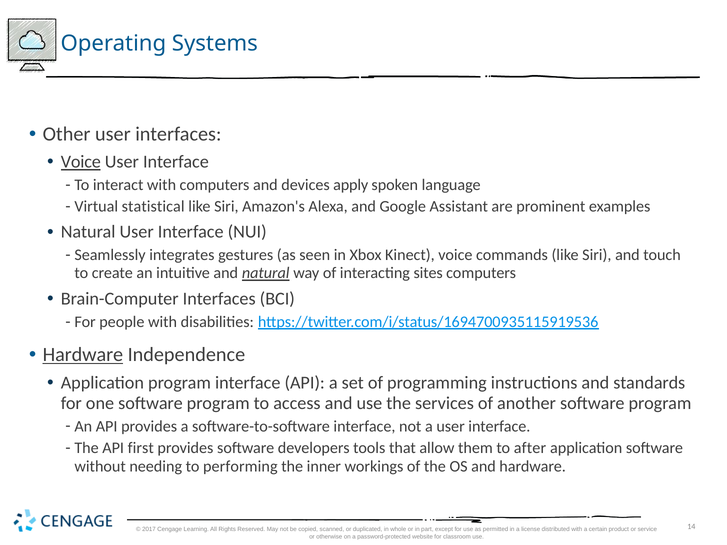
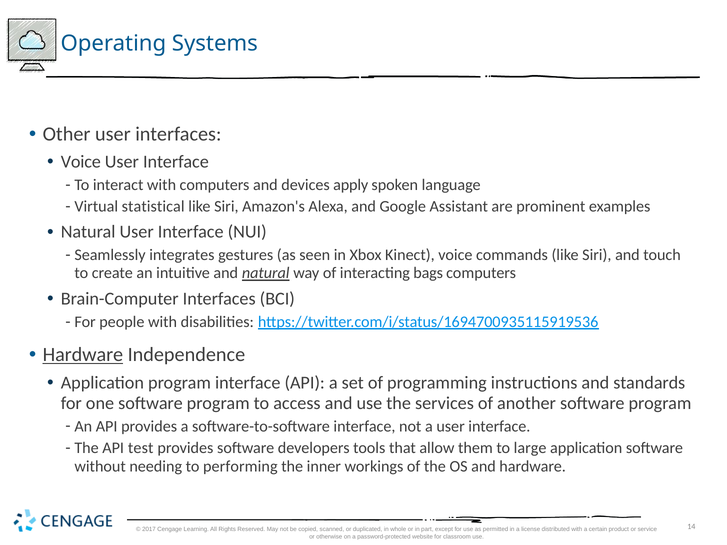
Voice underline: present -> none (81, 162)
sites: sites -> bags (428, 273)
first: first -> test (141, 448)
after: after -> large (530, 448)
